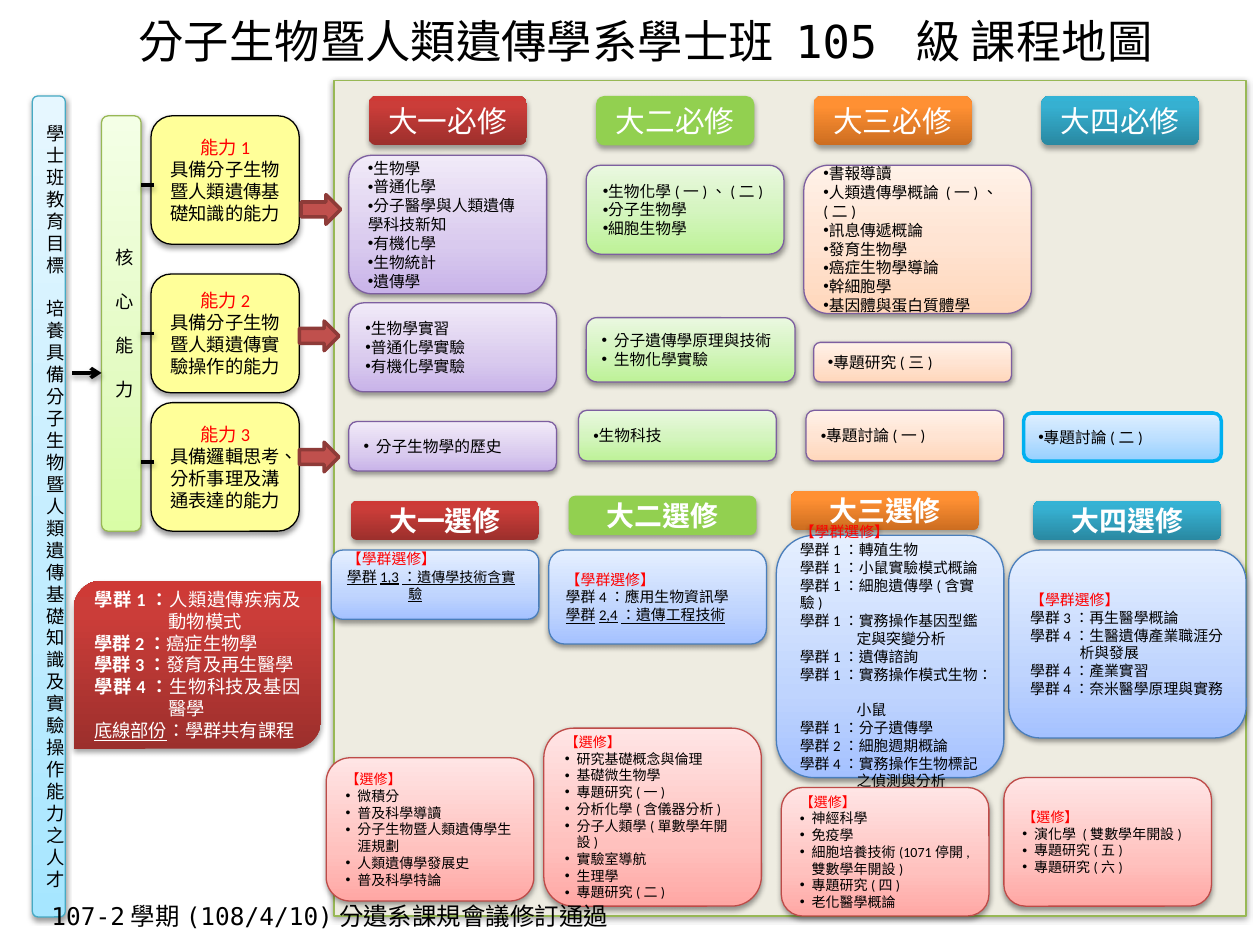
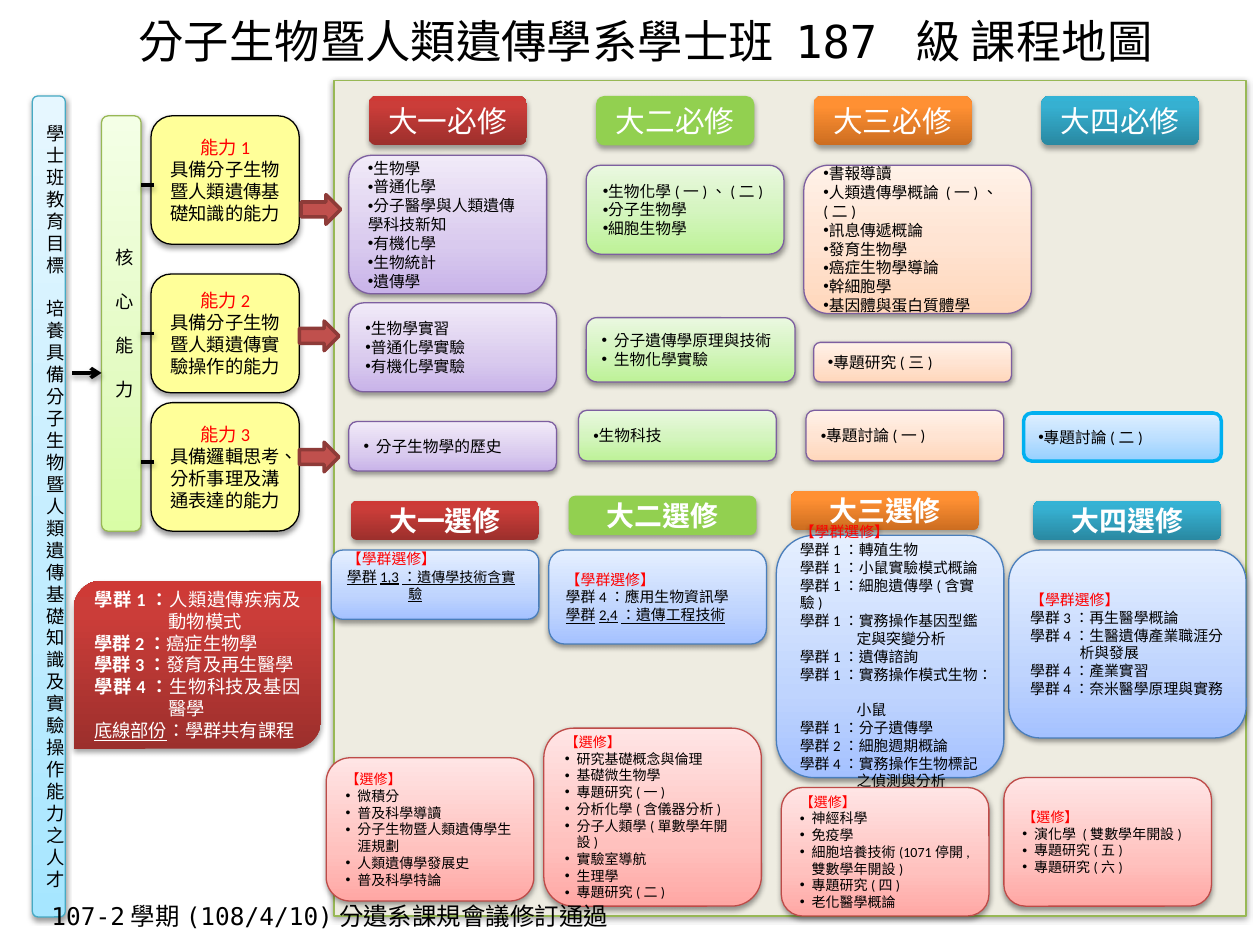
105: 105 -> 187 (836, 44)
